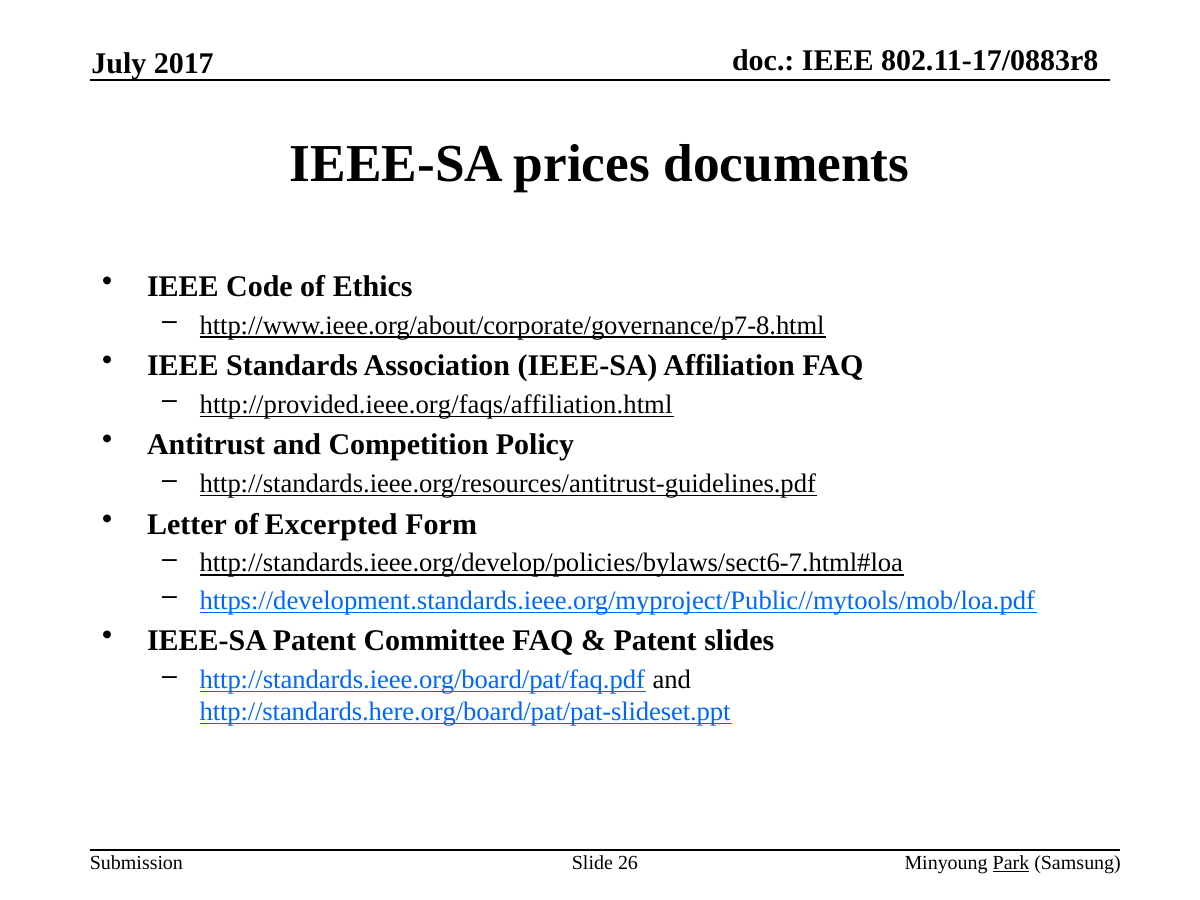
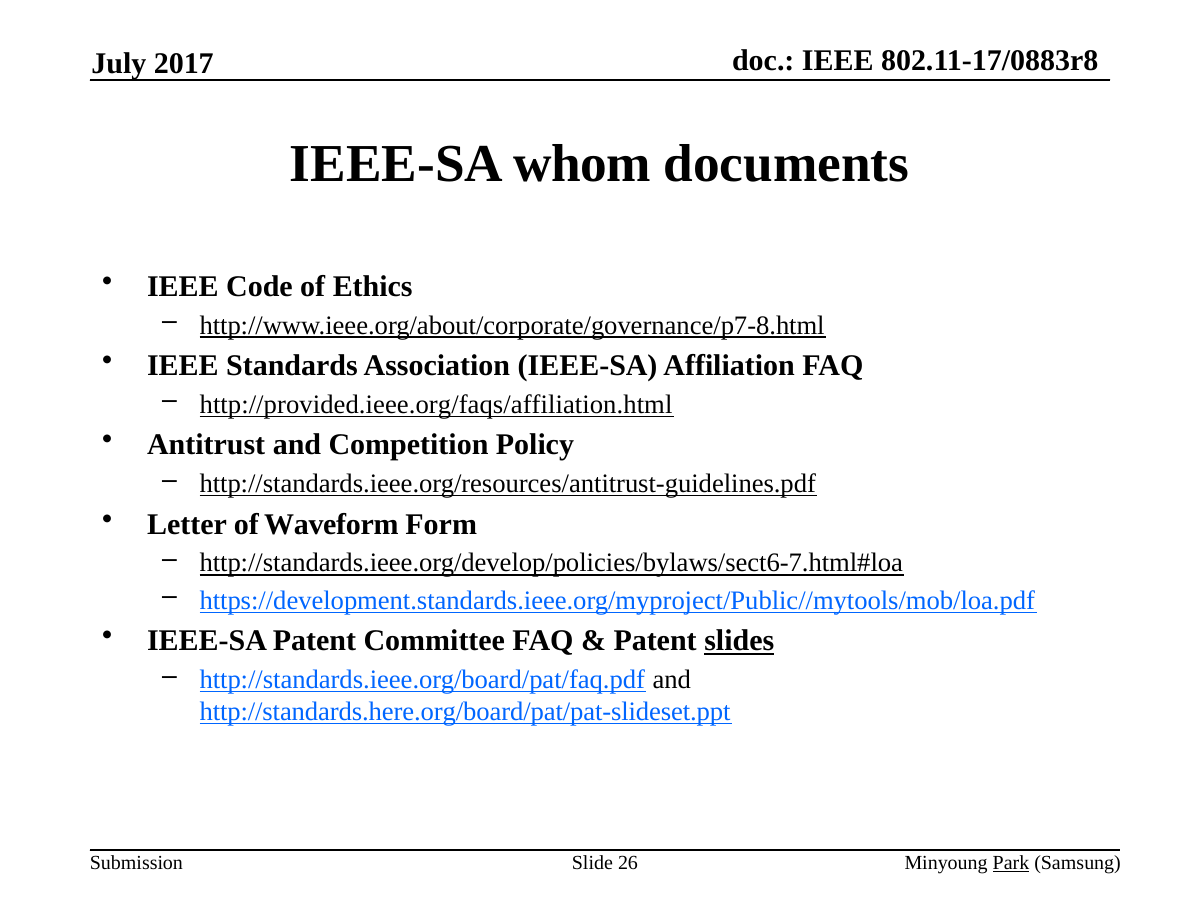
prices: prices -> whom (582, 164)
Excerpted: Excerpted -> Waveform (331, 524)
slides underline: none -> present (739, 641)
